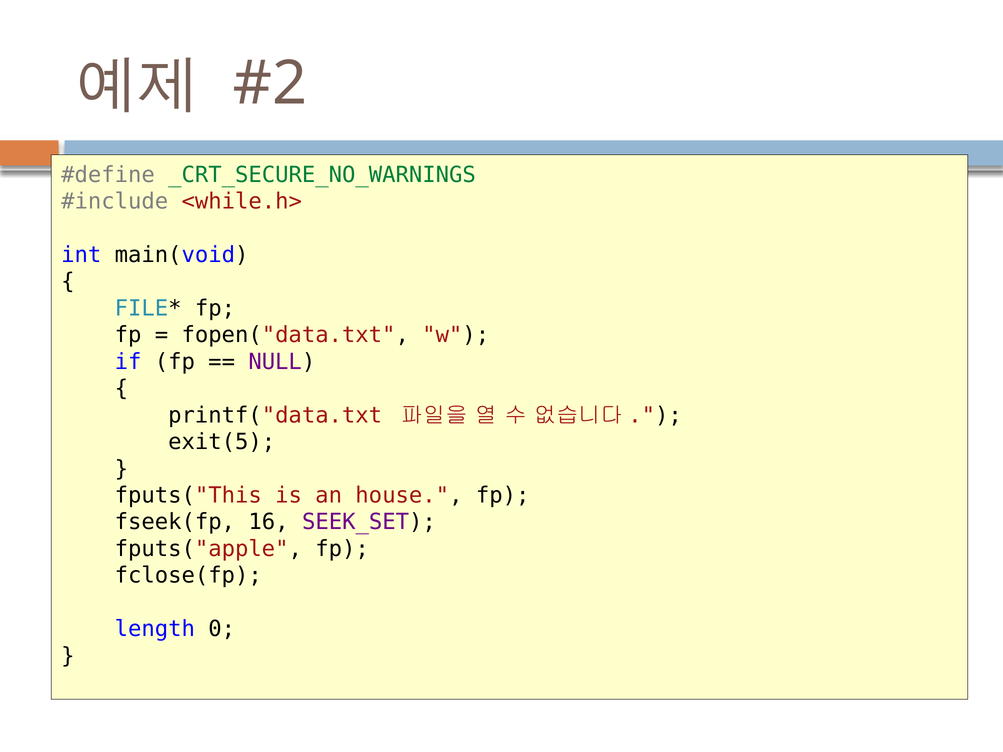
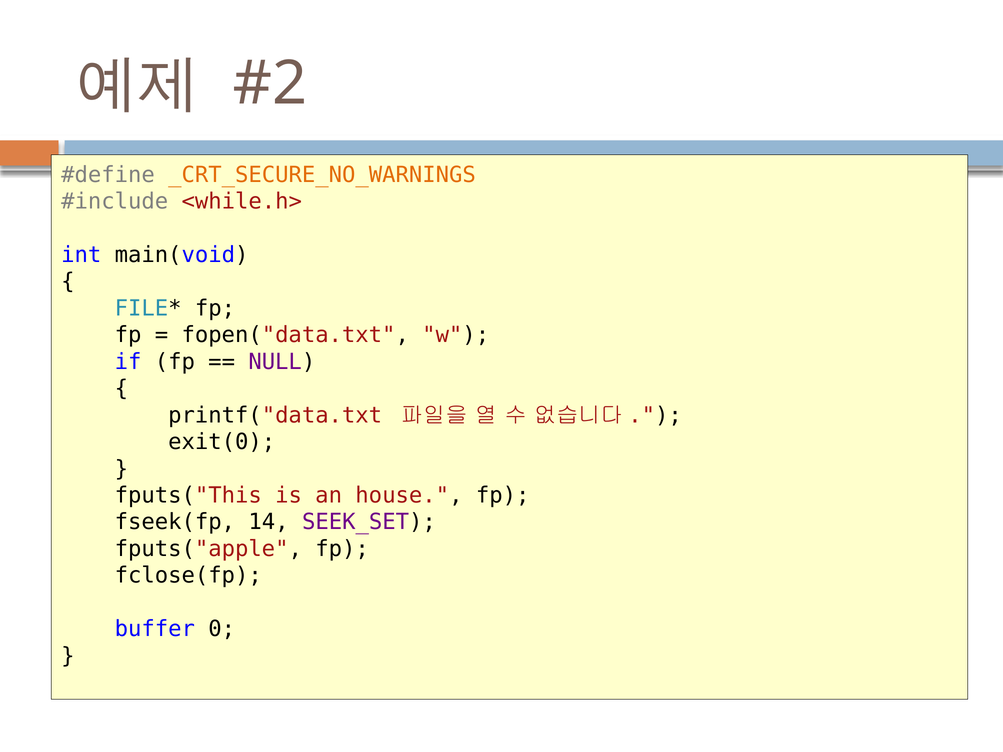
_CRT_SECURE_NO_WARNINGS colour: green -> orange (322, 175)
exit(5: exit(5 -> exit(0 (222, 442)
16: 16 -> 14 (268, 522)
length: length -> buffer (155, 629)
